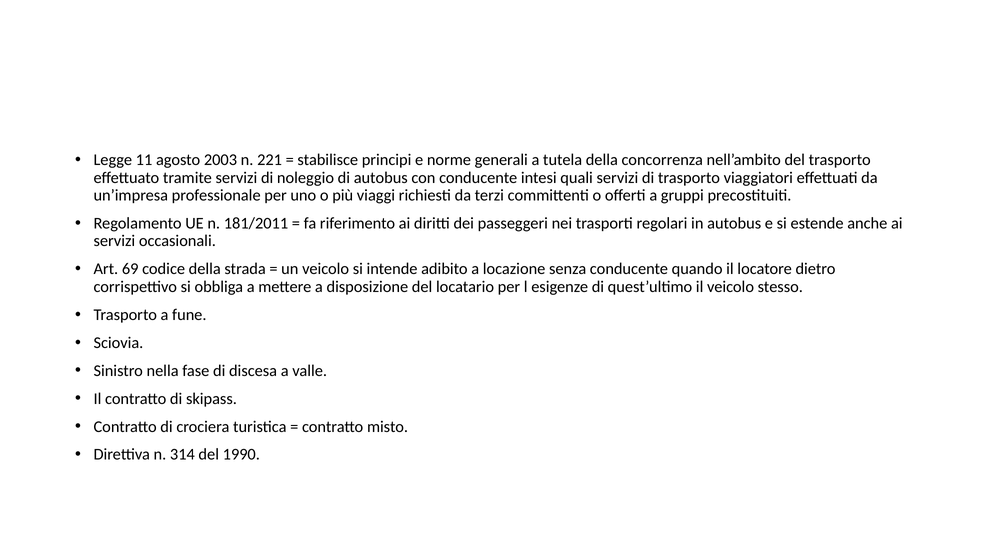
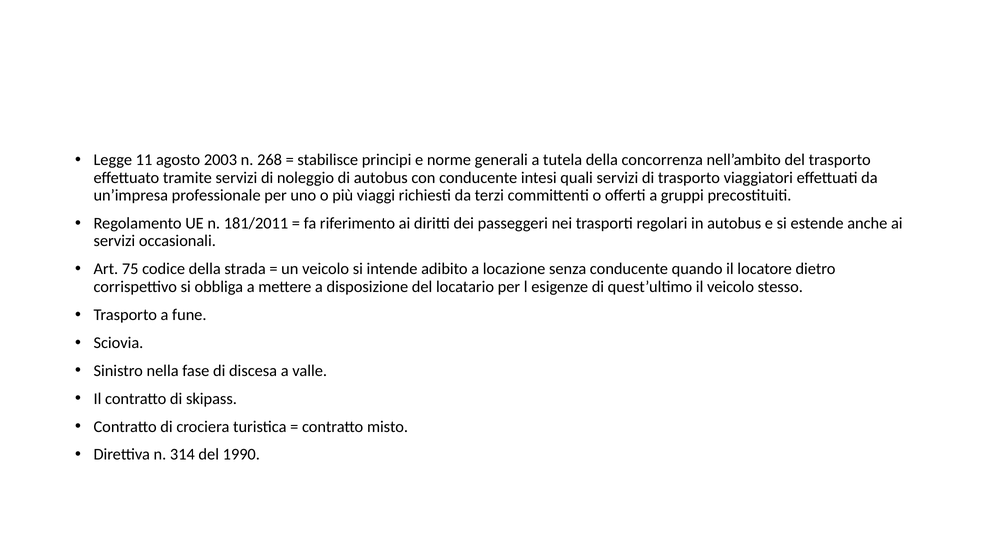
221: 221 -> 268 (270, 160)
69: 69 -> 75 (130, 269)
